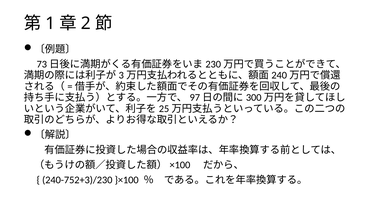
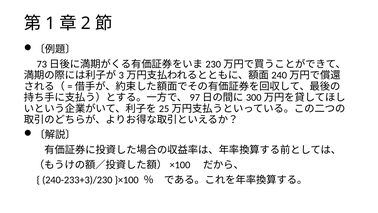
240-752+3)/230: 240-752+3)/230 -> 240-233+3)/230 (77, 180)
